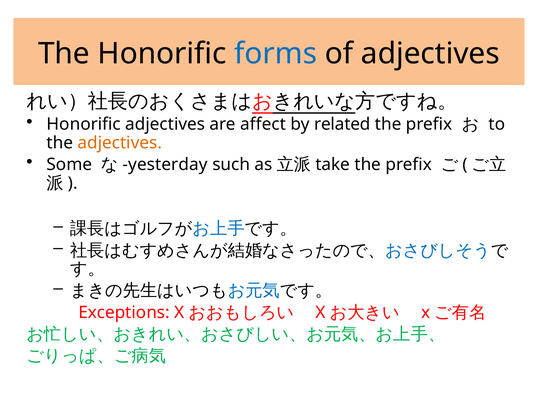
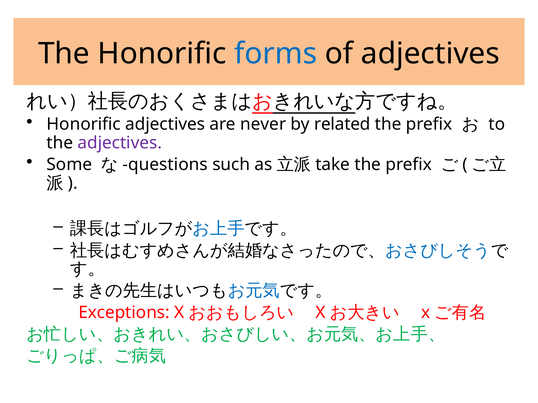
affect: affect -> never (263, 124)
adjectives colour: orange -> purple (120, 143)
yesterday: yesterday -> questions (165, 165)
